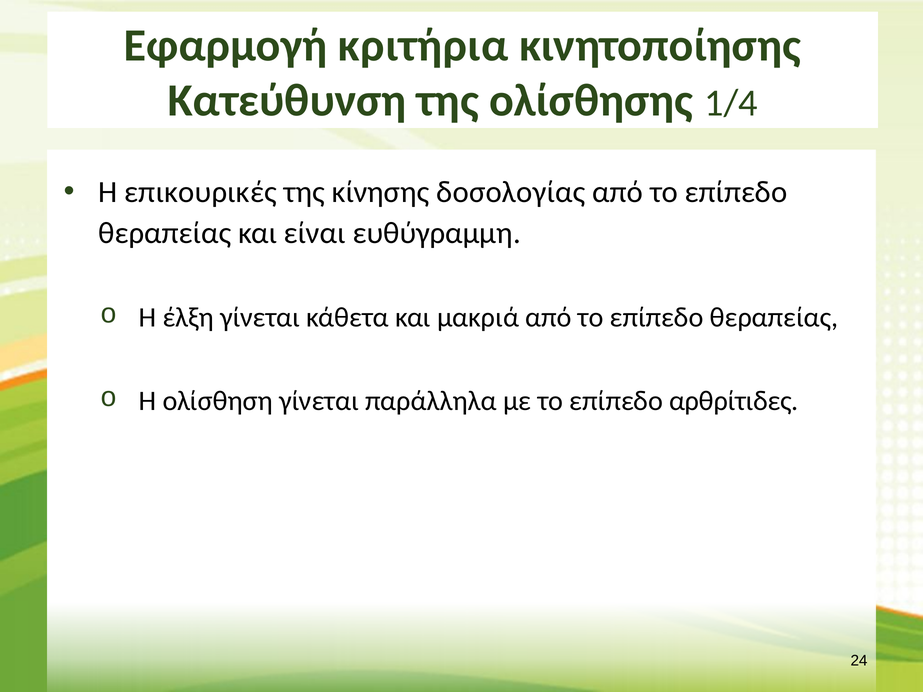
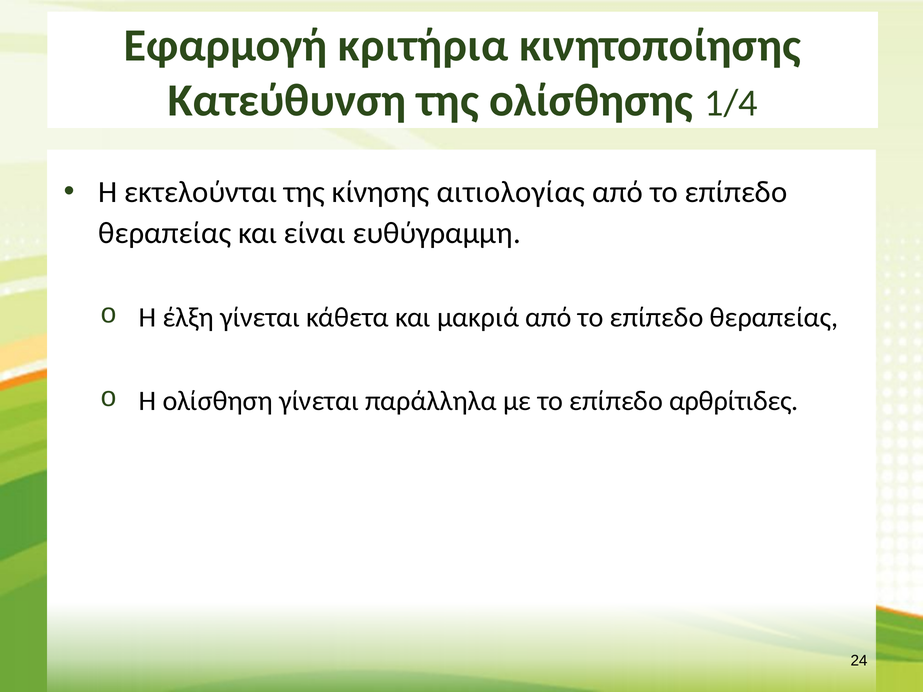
επικουρικές: επικουρικές -> εκτελούνται (201, 192)
δοσολογίας: δοσολογίας -> αιτιολογίας (511, 192)
